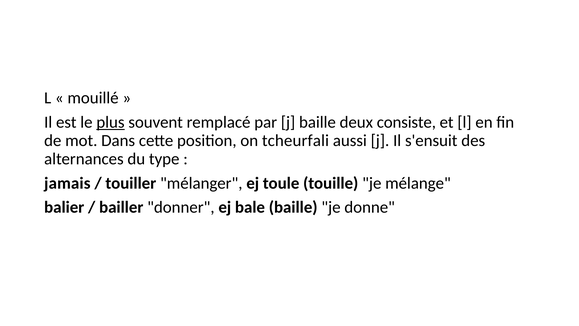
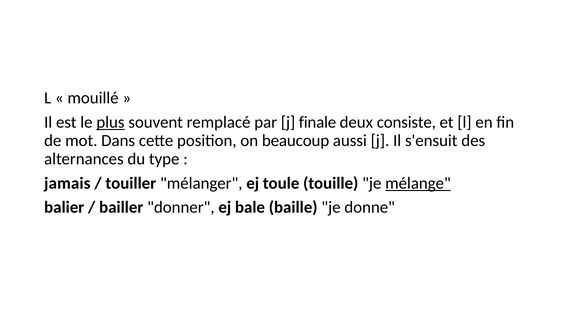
j baille: baille -> finale (317, 122)
tcheurfali: tcheurfali -> beaucoup (296, 140)
mélange underline: none -> present (418, 183)
